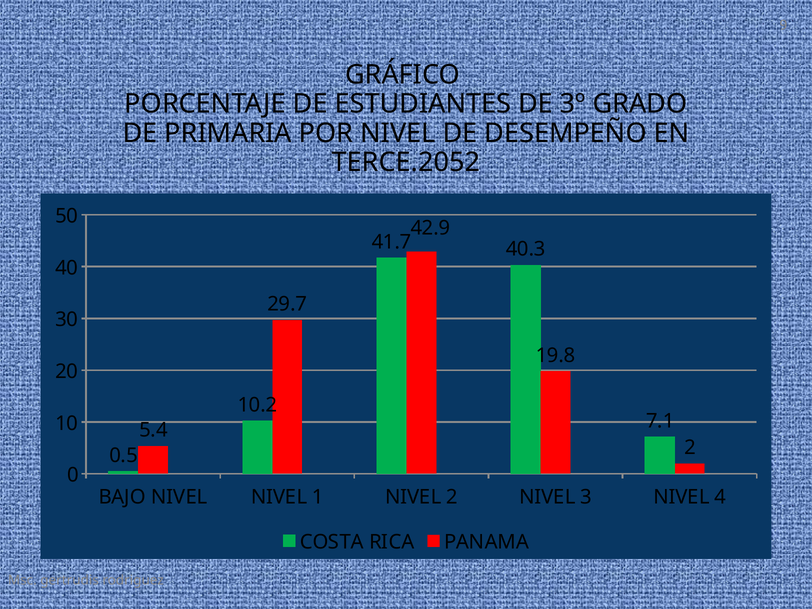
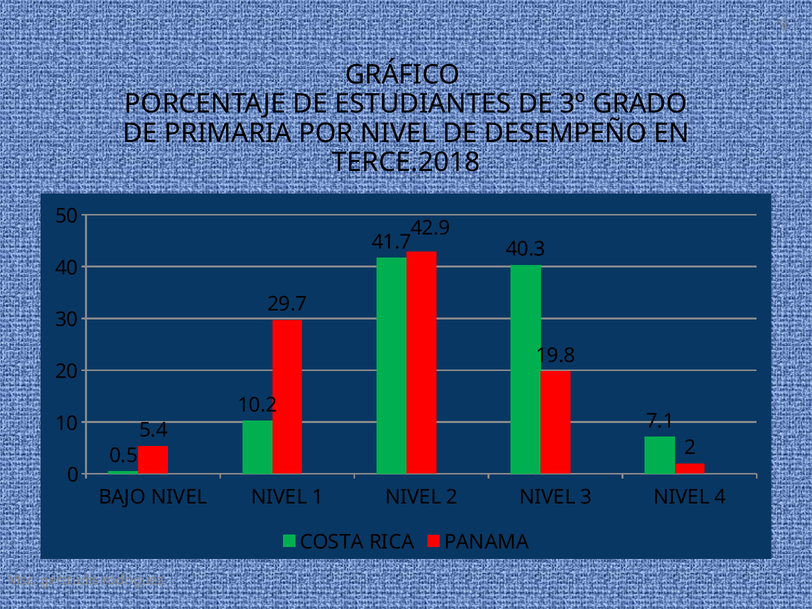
TERCE.2052: TERCE.2052 -> TERCE.2018 (406, 162)
